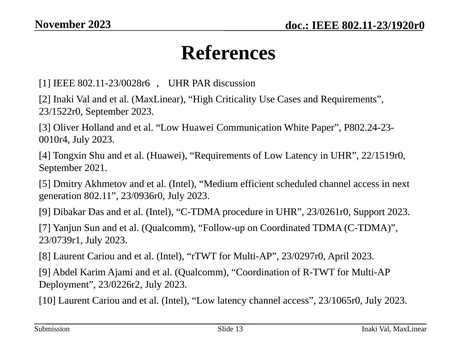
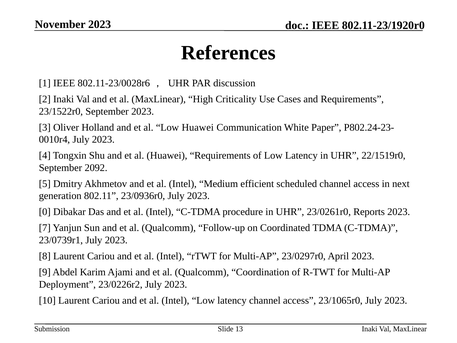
2021: 2021 -> 2092 (96, 168)
9: 9 -> 0 (45, 212)
Support: Support -> Reports (369, 212)
